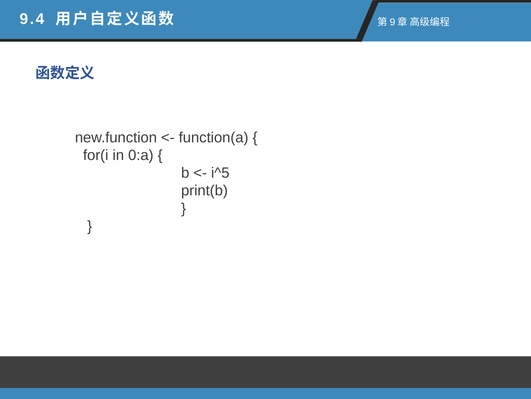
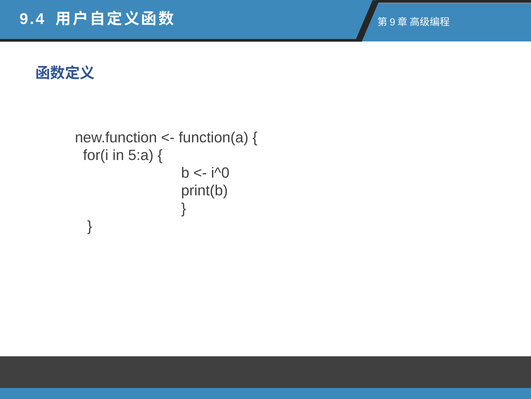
0:a: 0:a -> 5:a (141, 155)
i^5: i^5 -> i^0 (220, 173)
